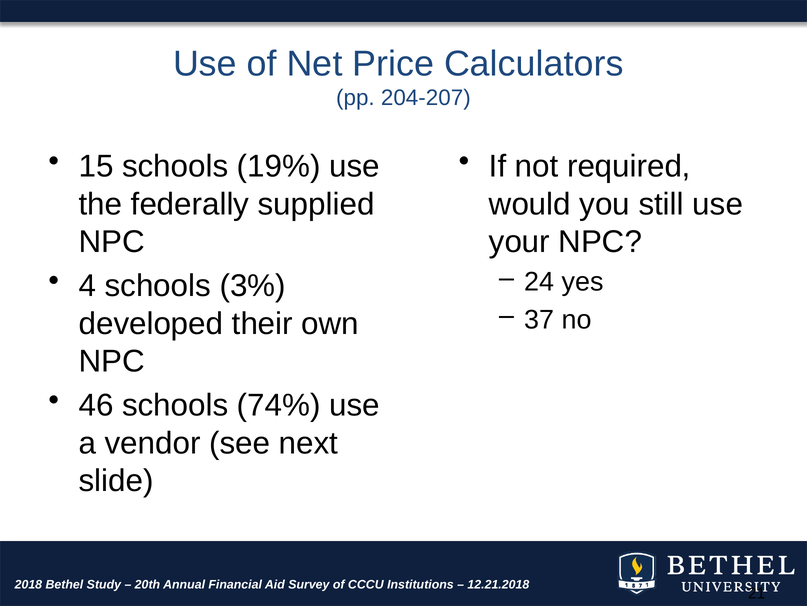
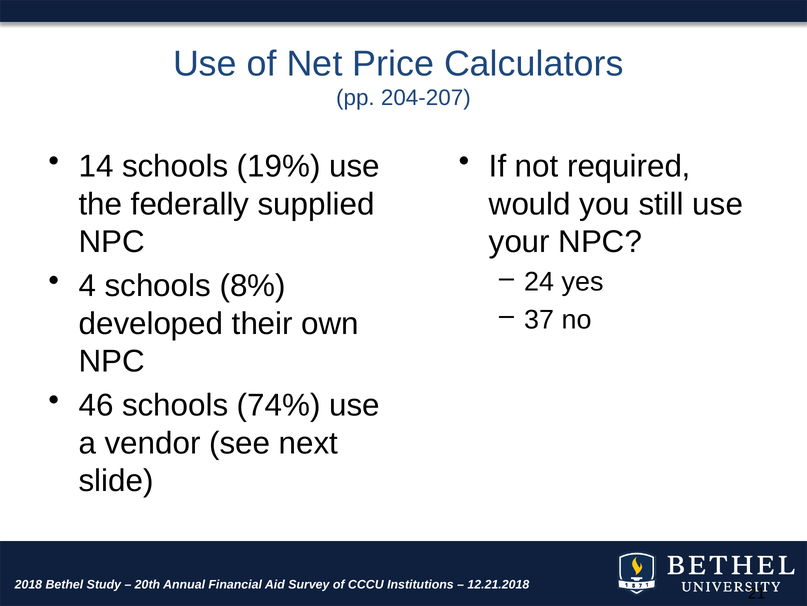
15: 15 -> 14 (96, 166)
3%: 3% -> 8% (253, 286)
